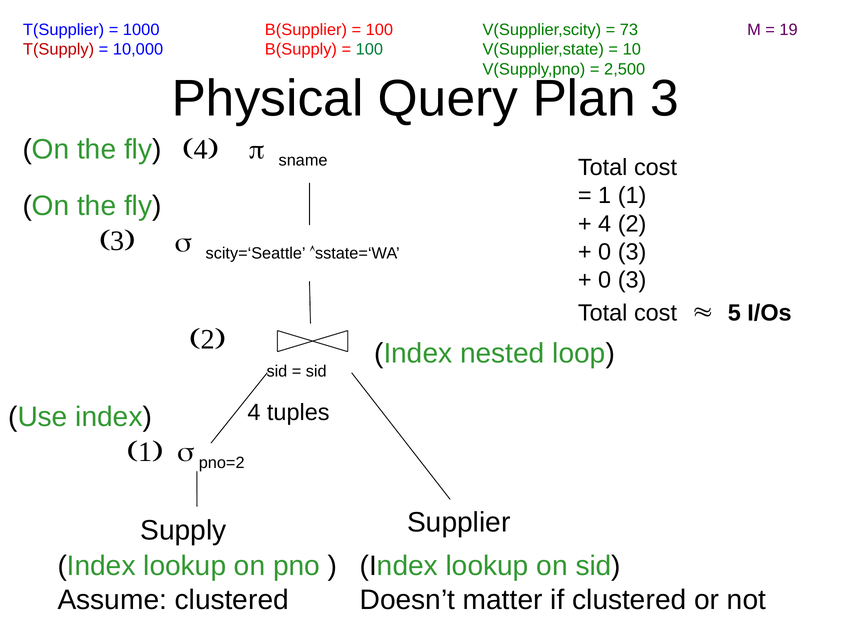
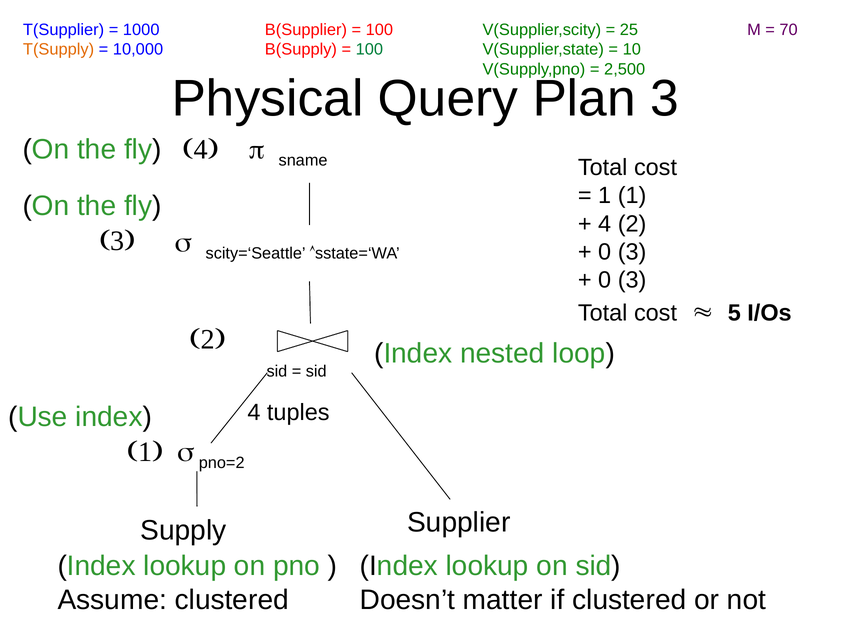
73: 73 -> 25 (629, 30)
19: 19 -> 70 (789, 30)
T(Supply colour: red -> orange (59, 50)
